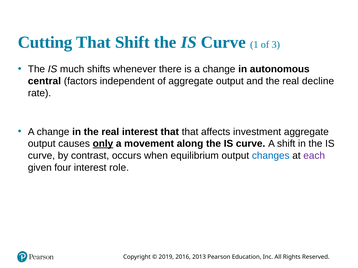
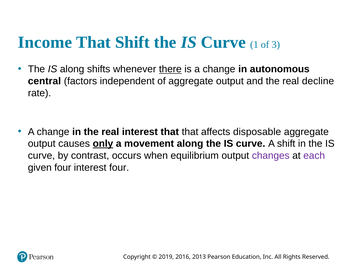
Cutting: Cutting -> Income (45, 42)
IS much: much -> along (72, 69)
there underline: none -> present (170, 69)
investment: investment -> disposable (257, 132)
changes colour: blue -> purple (271, 156)
interest role: role -> four (119, 168)
